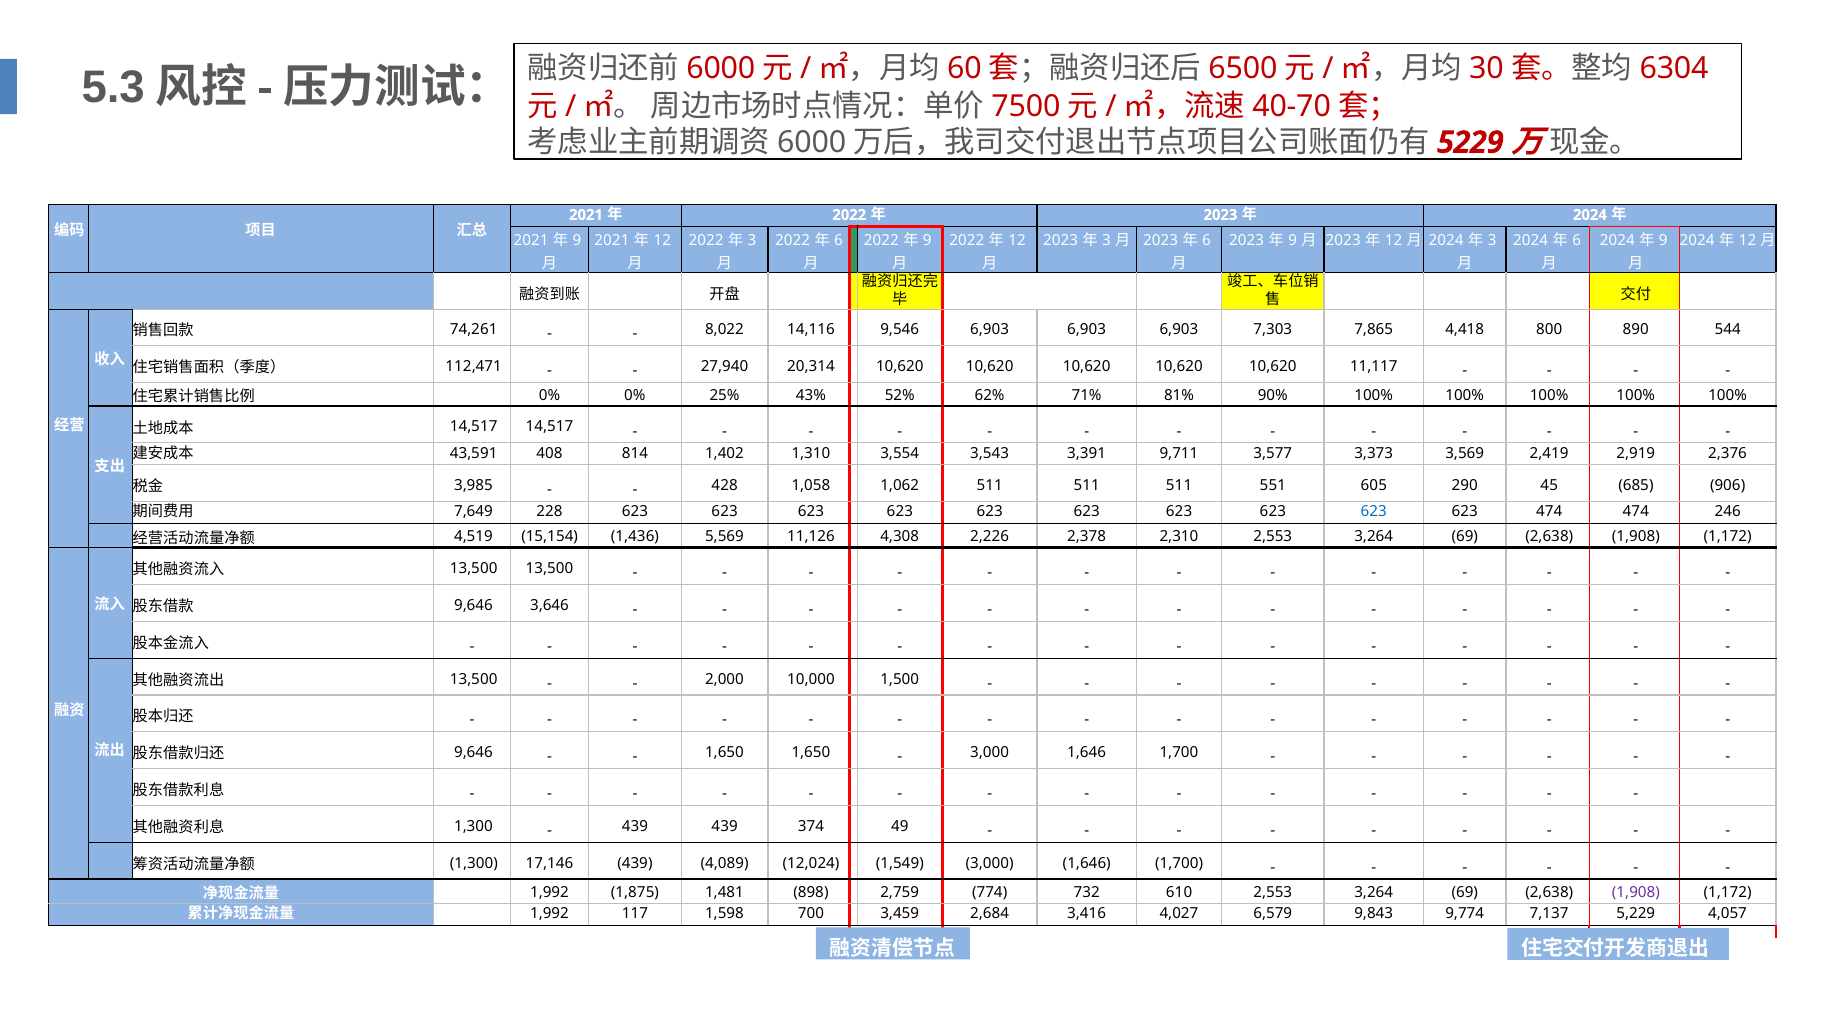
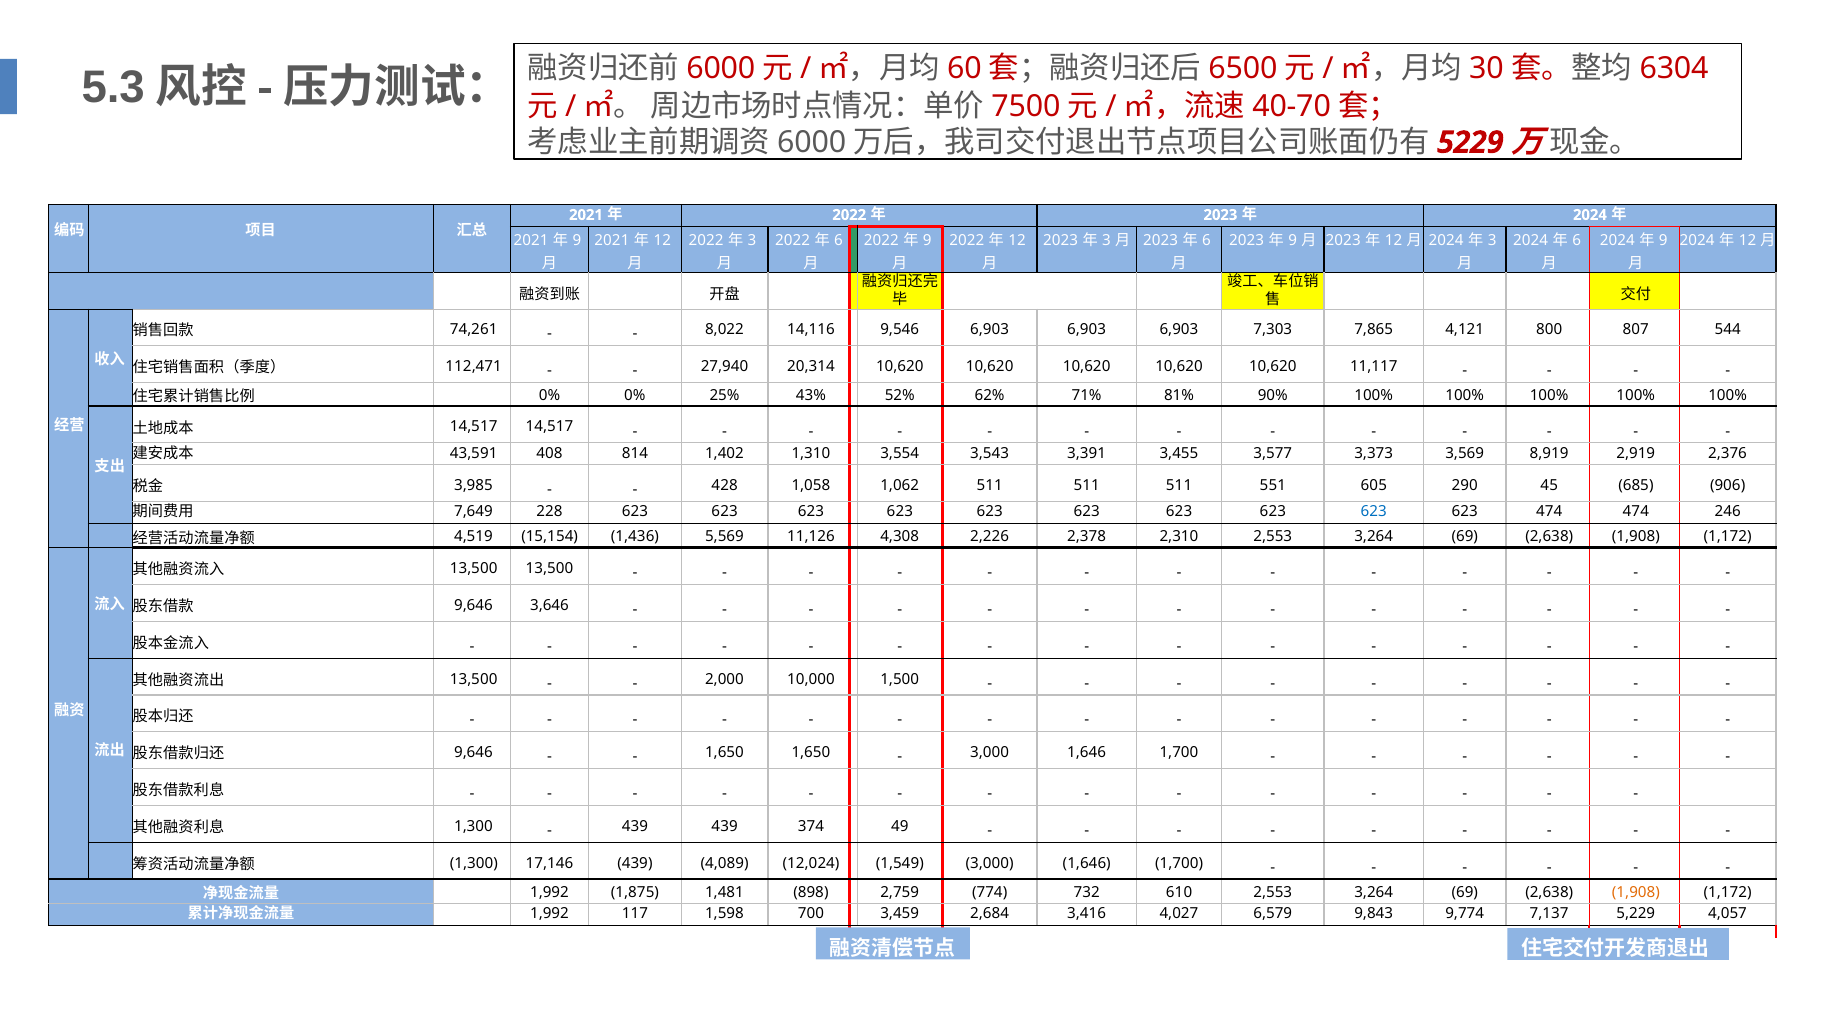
4,418: 4,418 -> 4,121 (1465, 330)
890: 890 -> 807 (1636, 330)
9,711: 9,711 -> 3,455 (1179, 453)
2,419: 2,419 -> 8,919 (1549, 453)
1,908 colour: purple -> orange (1636, 892)
